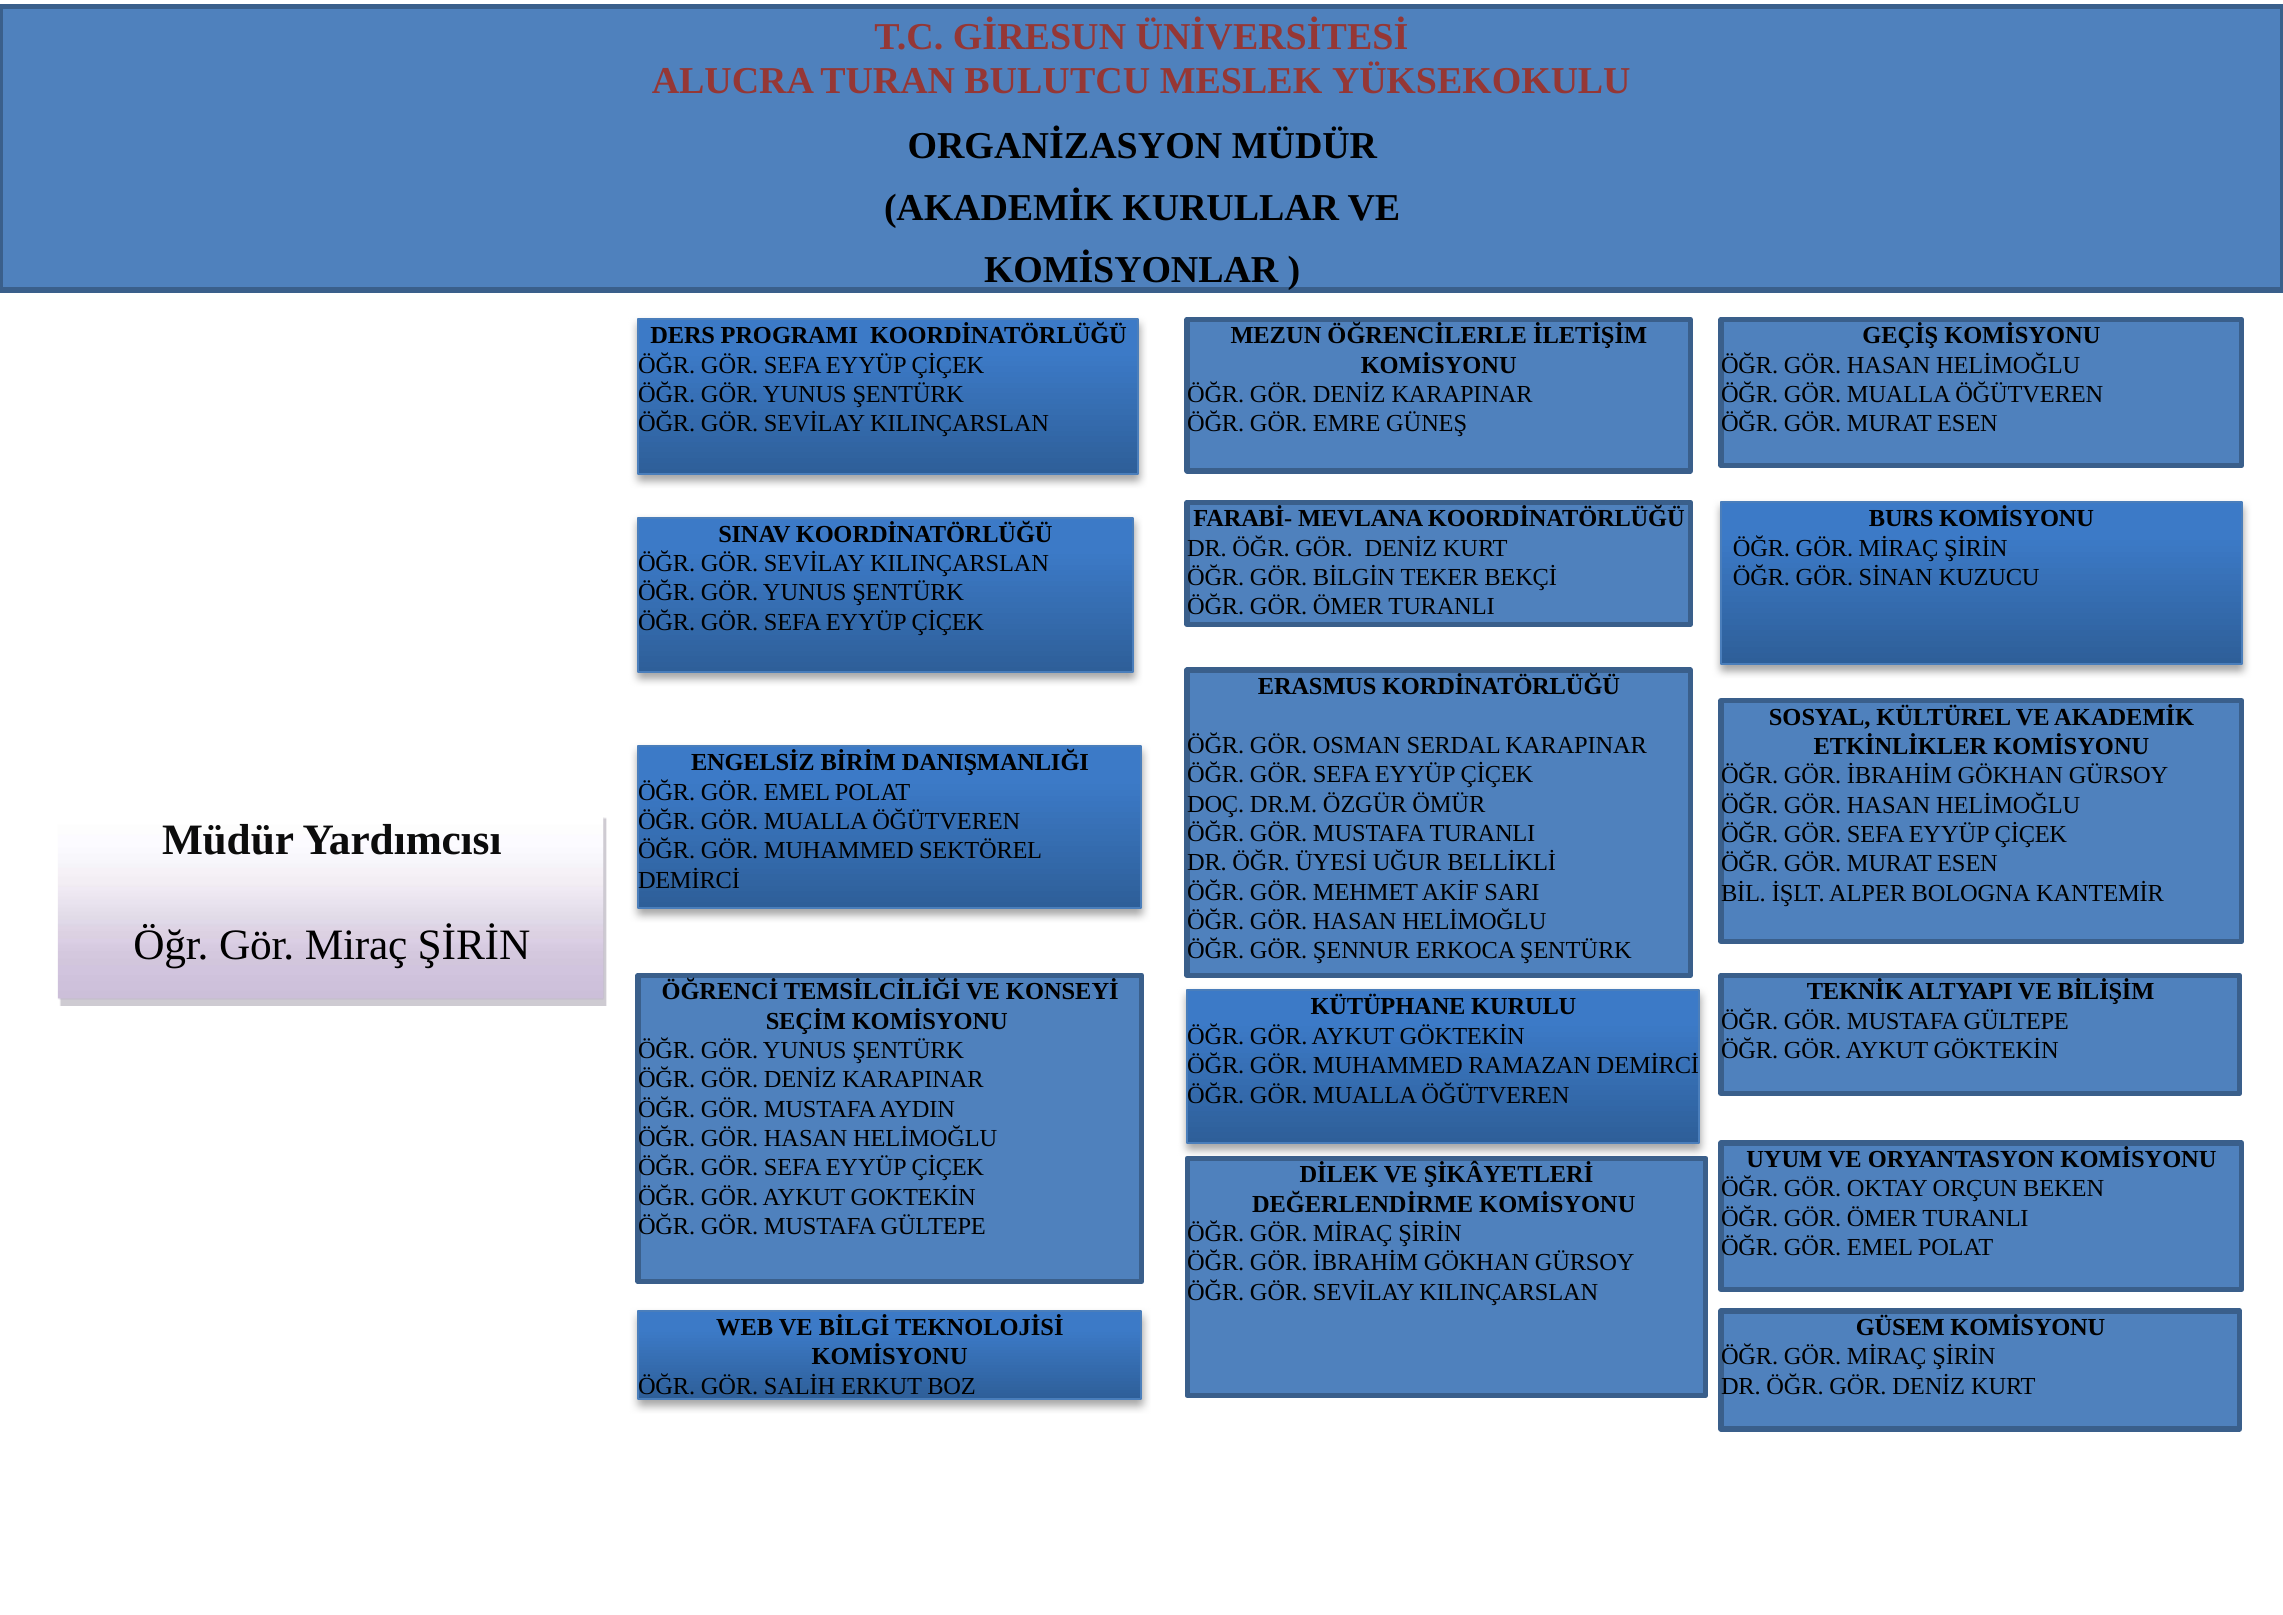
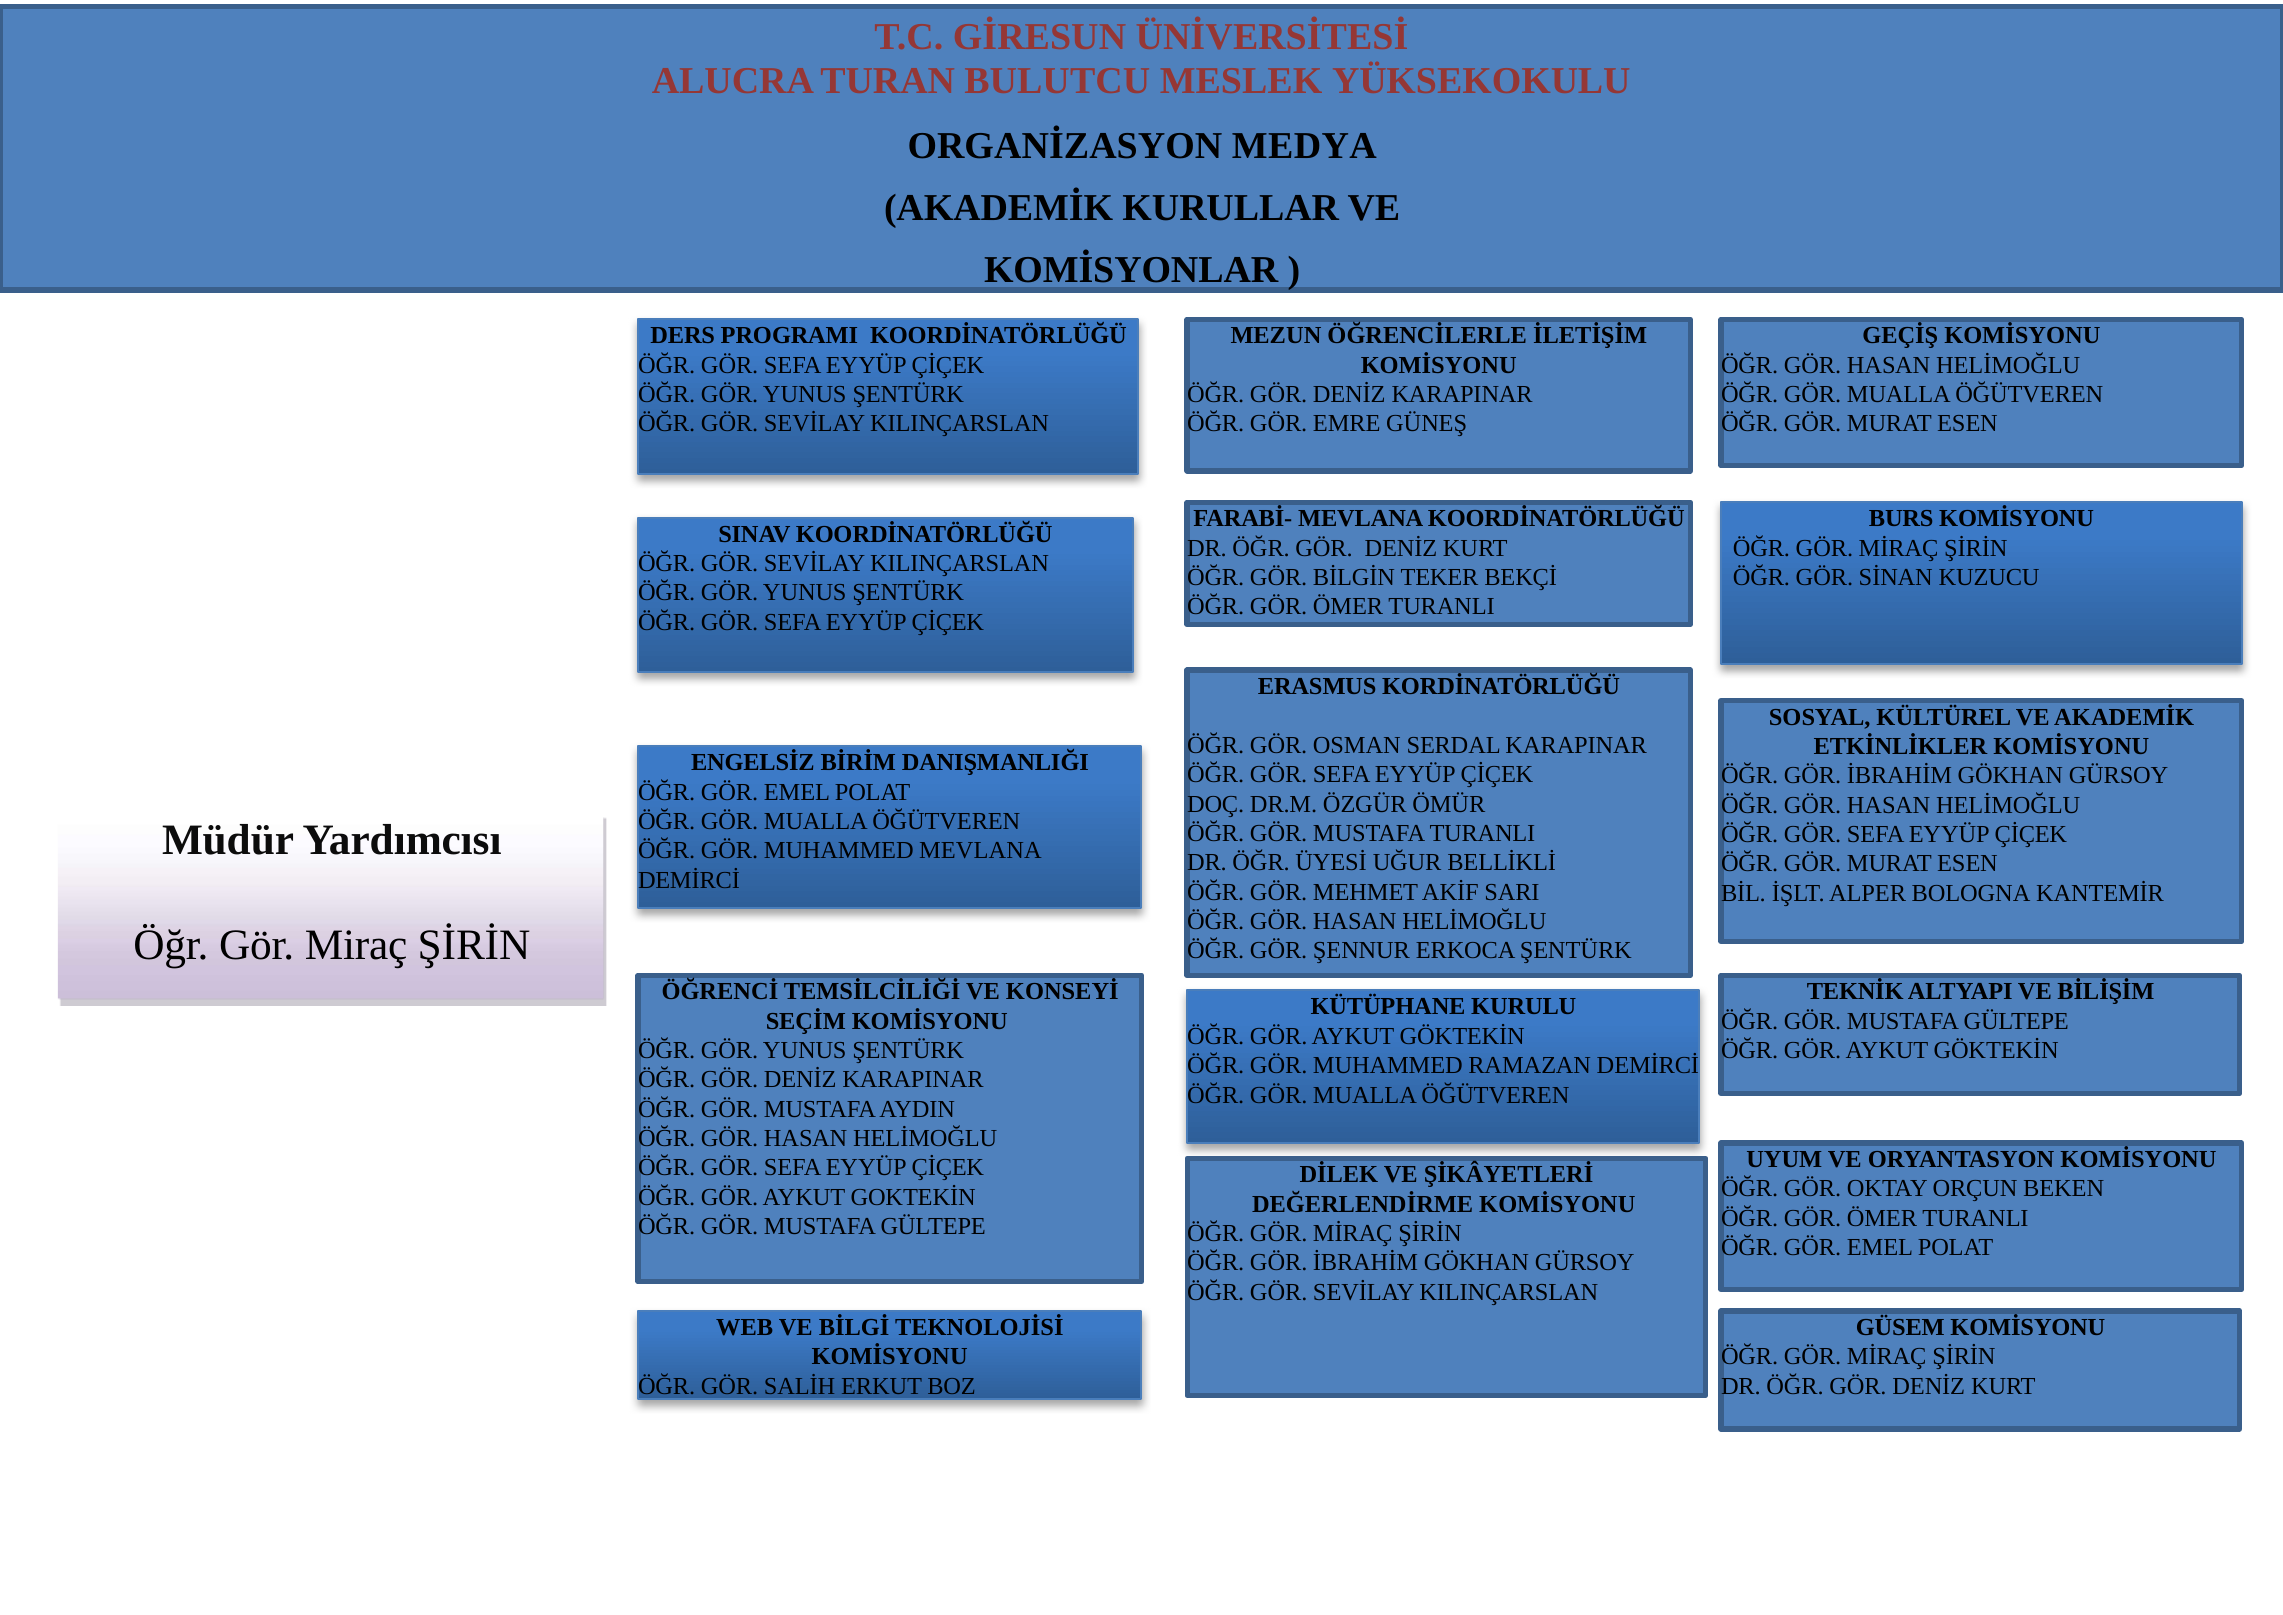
ORGANİZASYON MÜDÜR: MÜDÜR -> MEDYA (1304, 146)
MUHAMMED SEKTÖREL: SEKTÖREL -> MEVLANA (980, 851)
